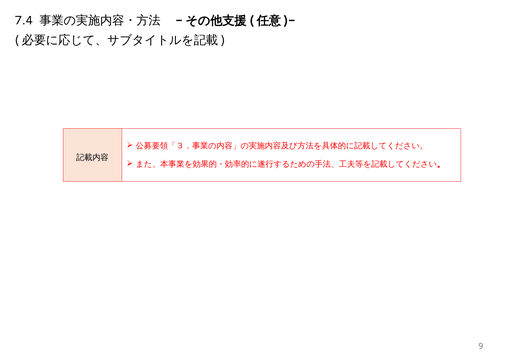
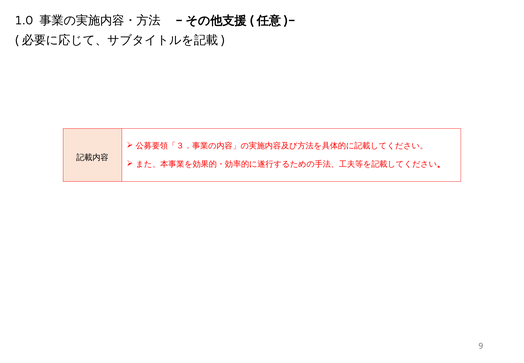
7.4: 7.4 -> 1.0 (24, 20)
